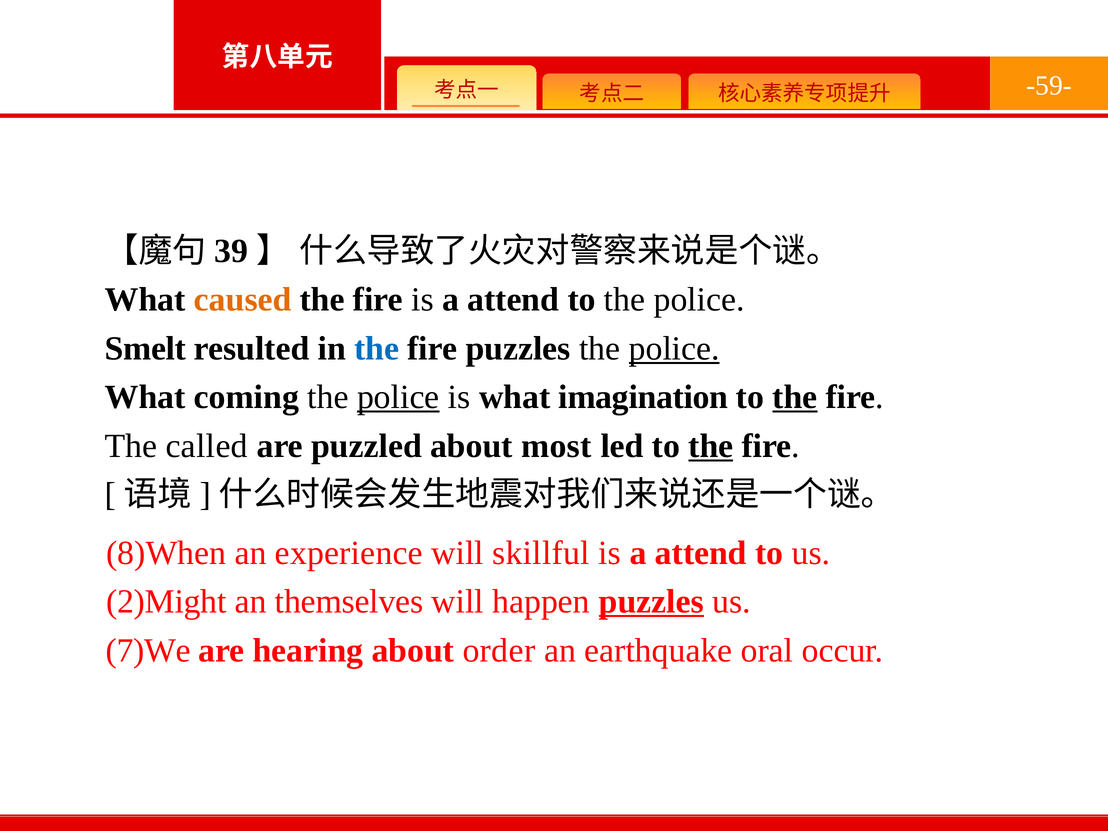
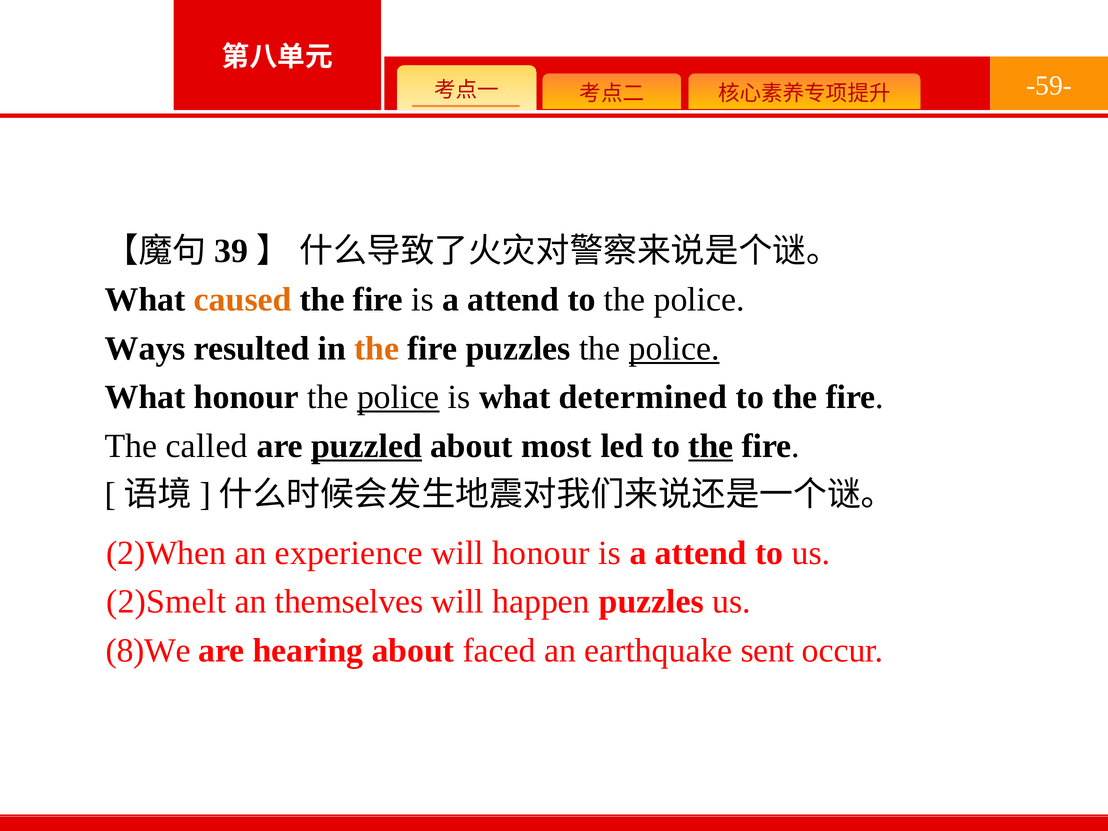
Smelt: Smelt -> Ways (145, 348)
the colour: blue -> orange (377, 348)
What coming: coming -> honour (246, 397)
imagination: imagination -> determined (643, 397)
the underline: present -> none (795, 397)
puzzled underline: none -> present (367, 446)
8)When: 8)When -> 2)When (166, 553)
will skillful: skillful -> honour (541, 553)
2)Might: 2)Might -> 2)Smelt (166, 602)
puzzles underline: present -> none (651, 602)
7)We: 7)We -> 8)We (148, 650)
order: order -> faced (499, 650)
oral: oral -> sent (767, 650)
